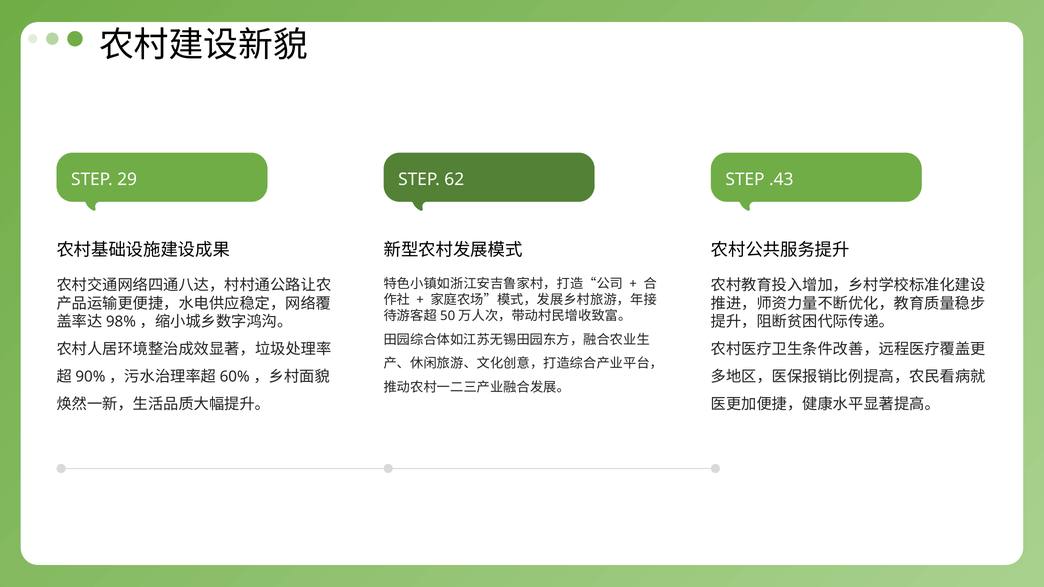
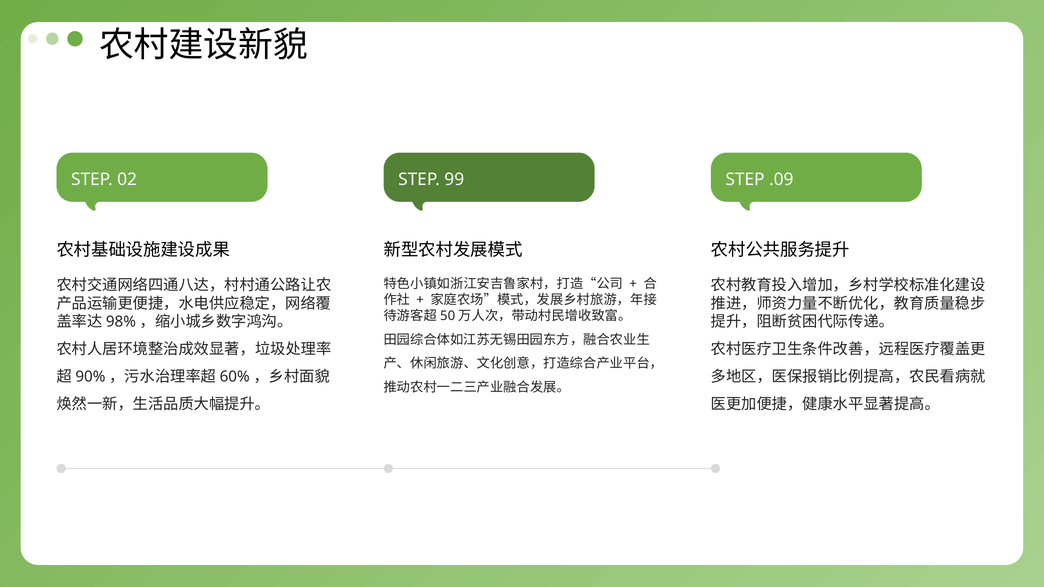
29: 29 -> 02 (127, 180)
62: 62 -> 99 (454, 180)
.43: .43 -> .09 (781, 180)
